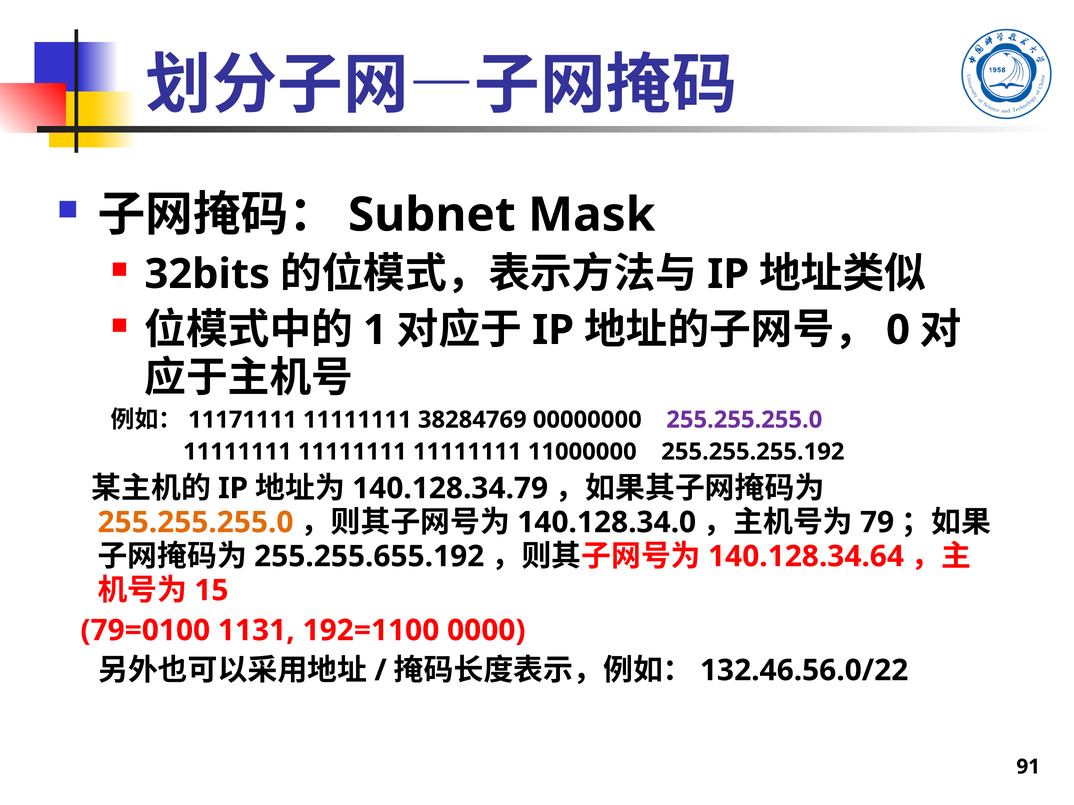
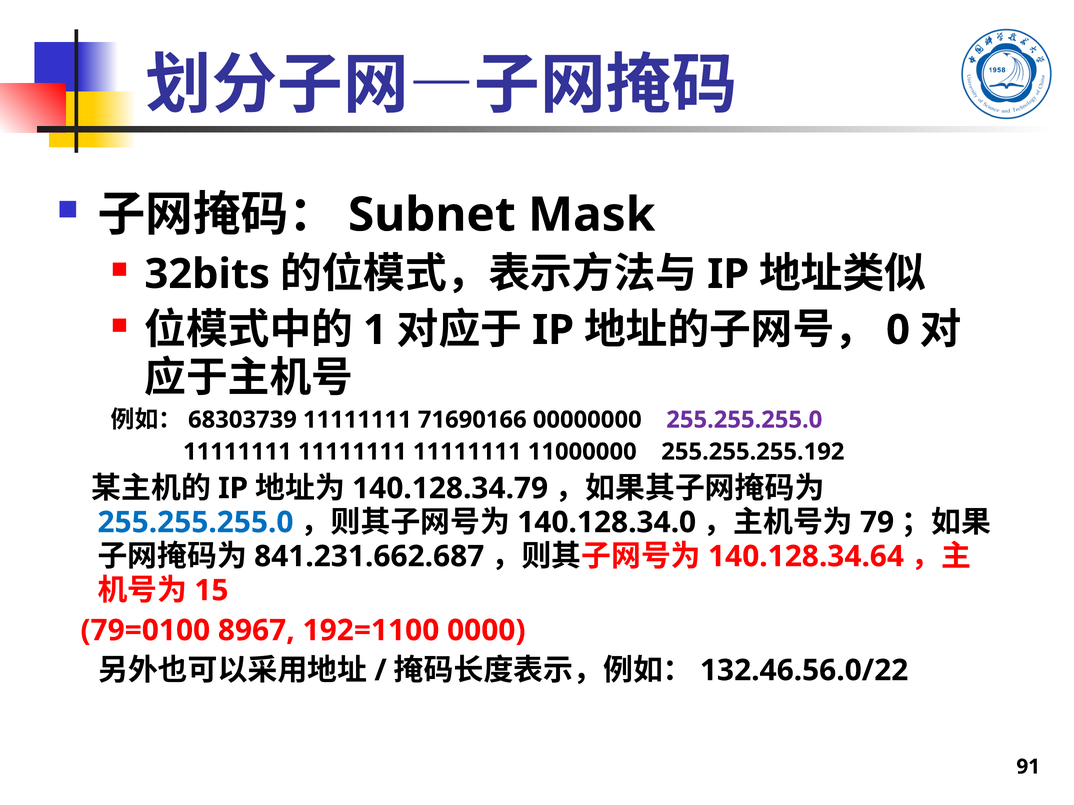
11171111: 11171111 -> 68303739 (242, 420)
38284769: 38284769 -> 71690166 (472, 420)
255.255.255.0 colour: orange -> blue (195, 523)
255.255.655.192: 255.255.655.192 -> 841.231.662.687 (369, 557)
1131: 1131 -> 8967 (256, 631)
